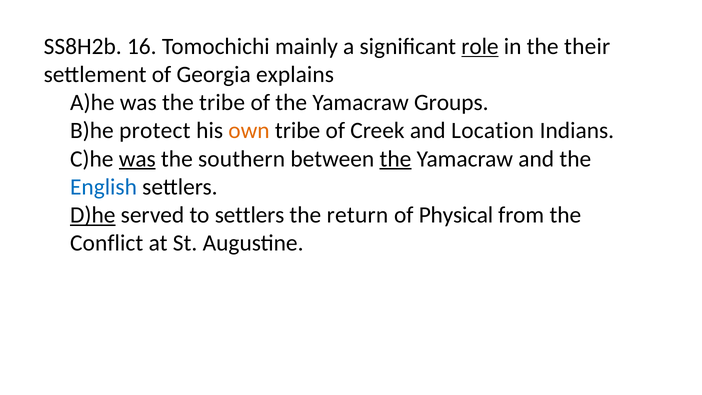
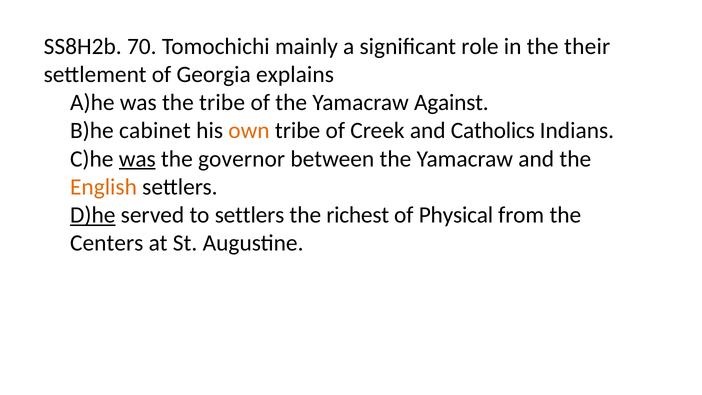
16: 16 -> 70 (142, 46)
role underline: present -> none (480, 46)
Groups: Groups -> Against (451, 103)
protect: protect -> cabinet (155, 131)
Location: Location -> Catholics (493, 131)
southern: southern -> governor (242, 159)
the underline: present -> none (395, 159)
English colour: blue -> orange (103, 187)
return: return -> richest (358, 215)
Conflict: Conflict -> Centers (107, 243)
